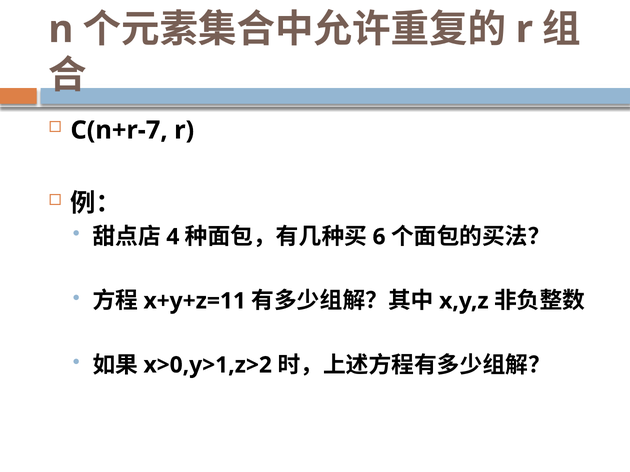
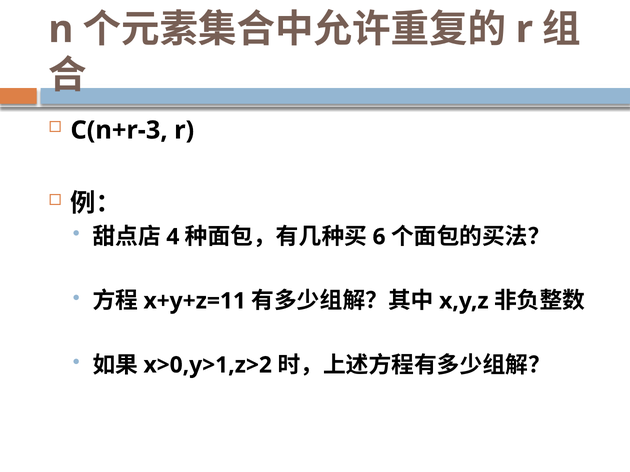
C(n+r-7: C(n+r-7 -> C(n+r-3 (119, 130)
